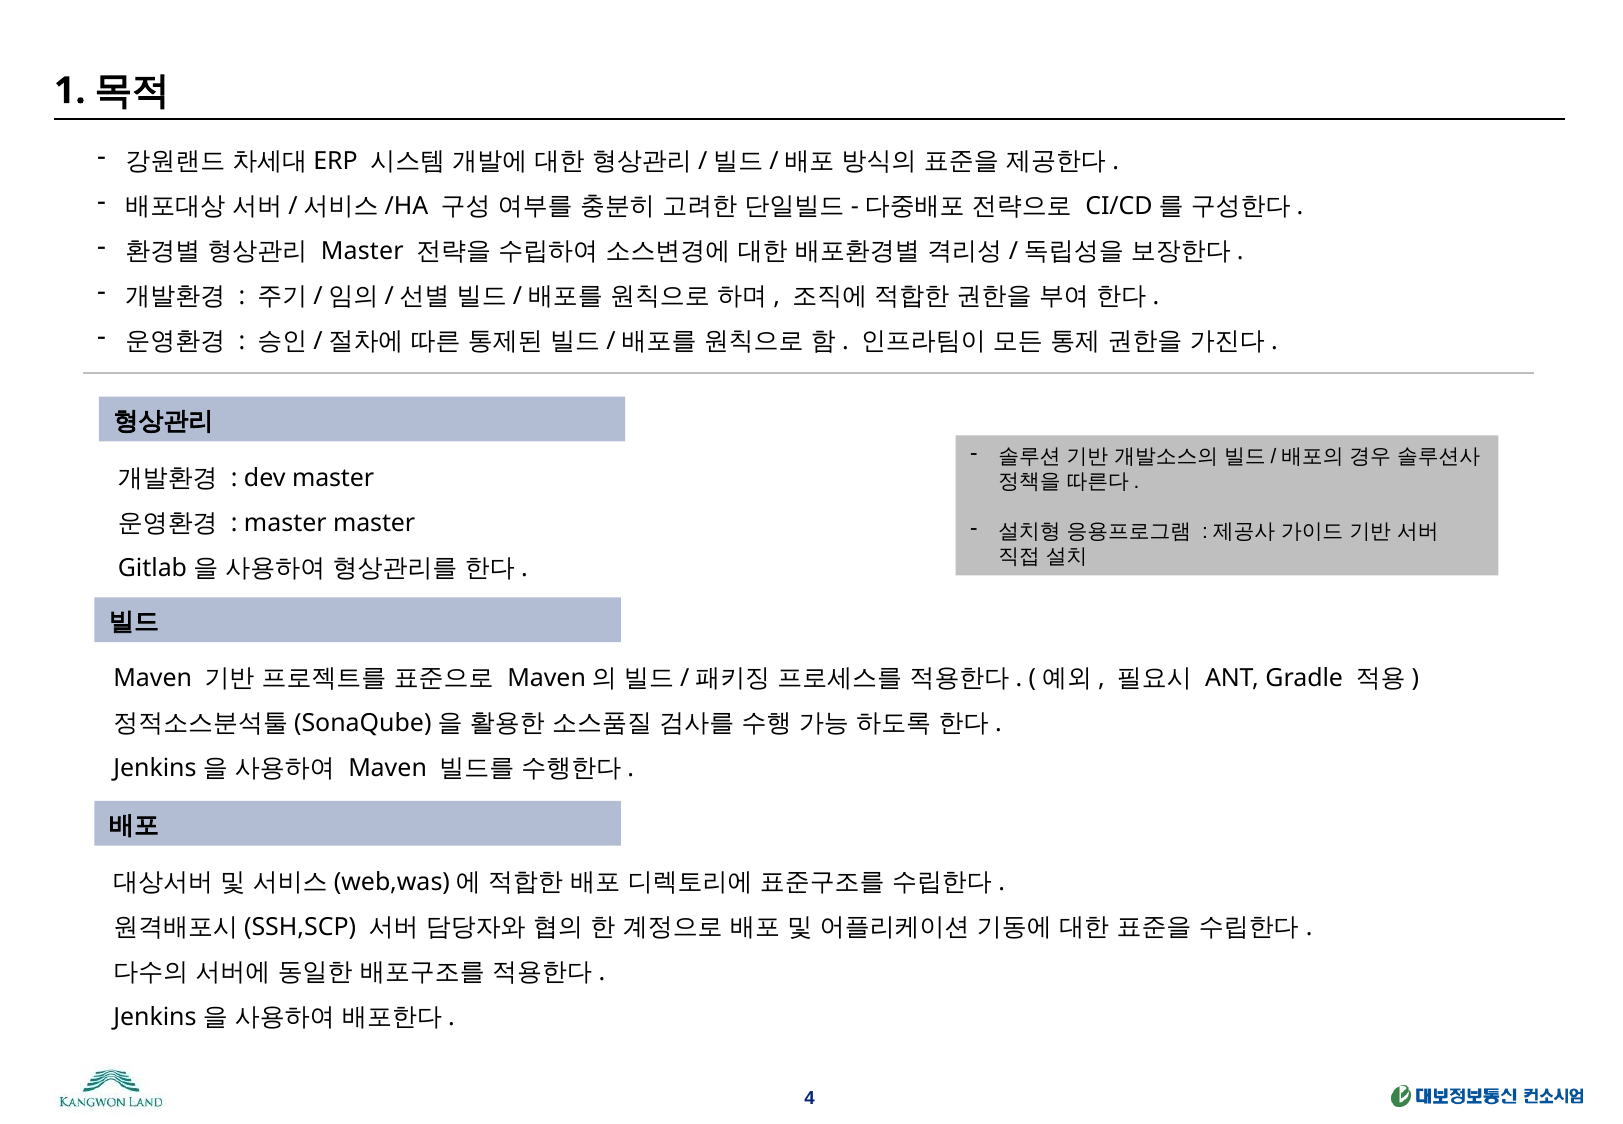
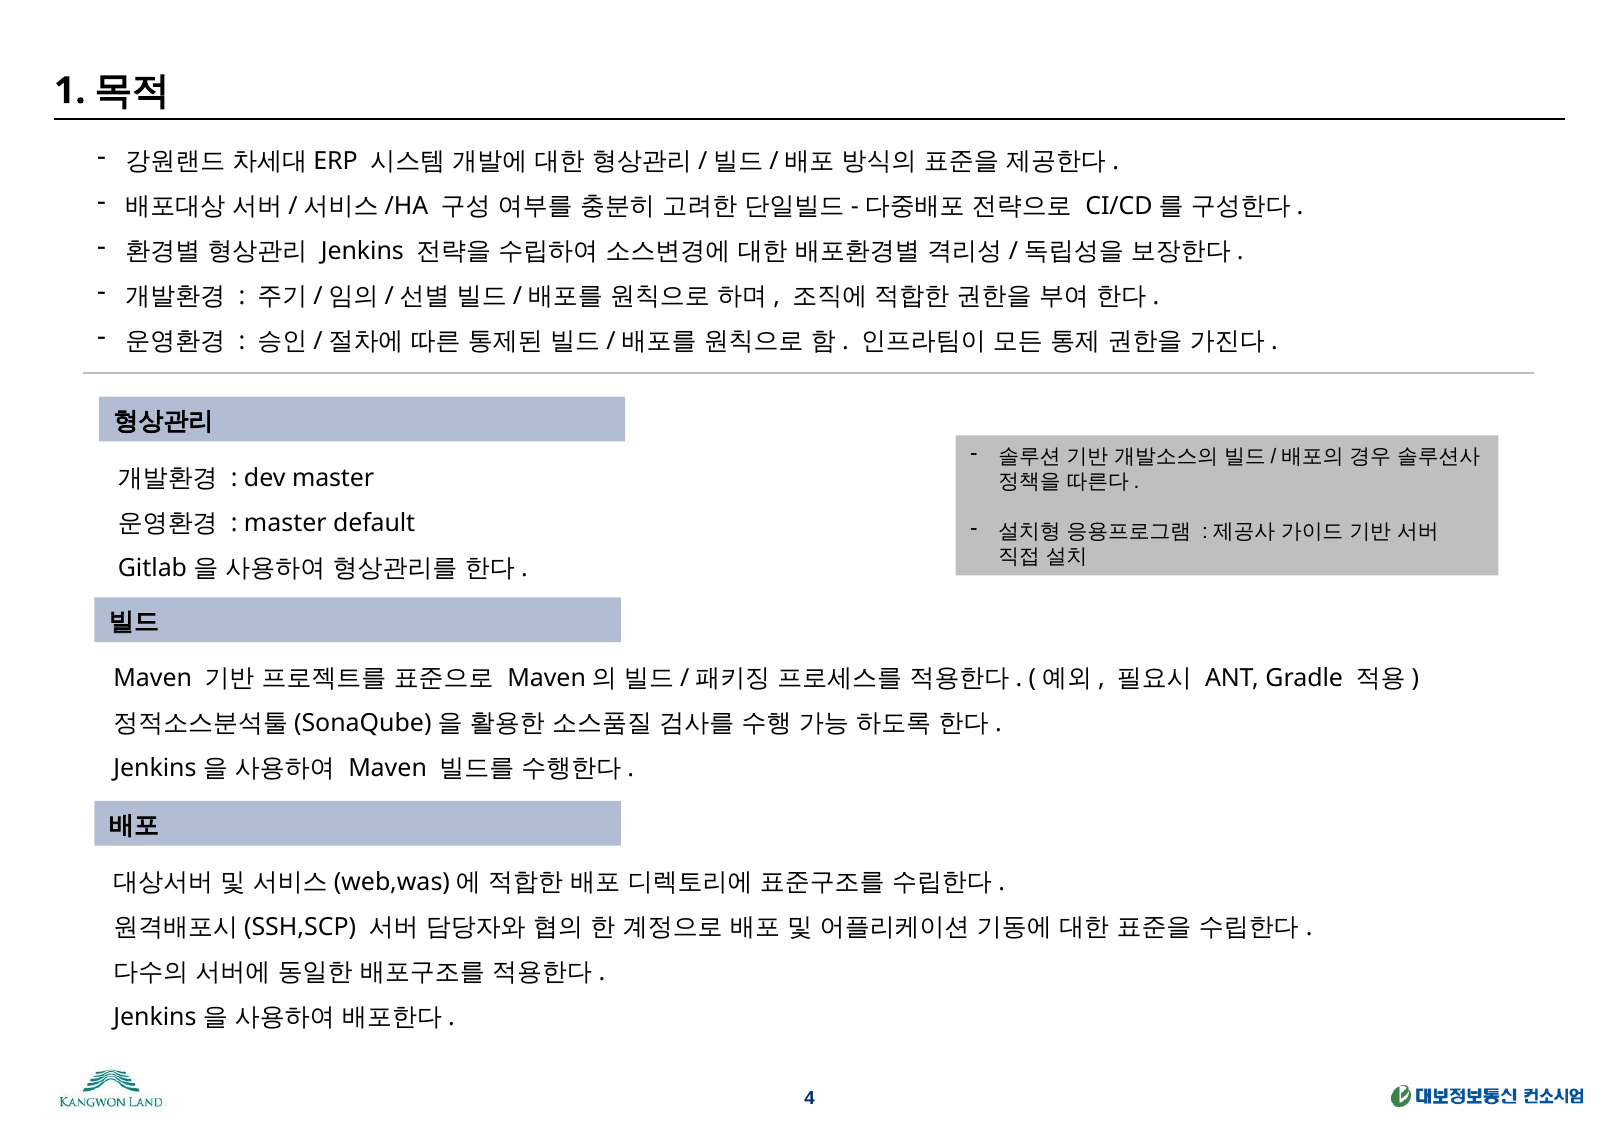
Master: Master -> Jenkins (362, 251)
master master: master -> default (374, 523)
